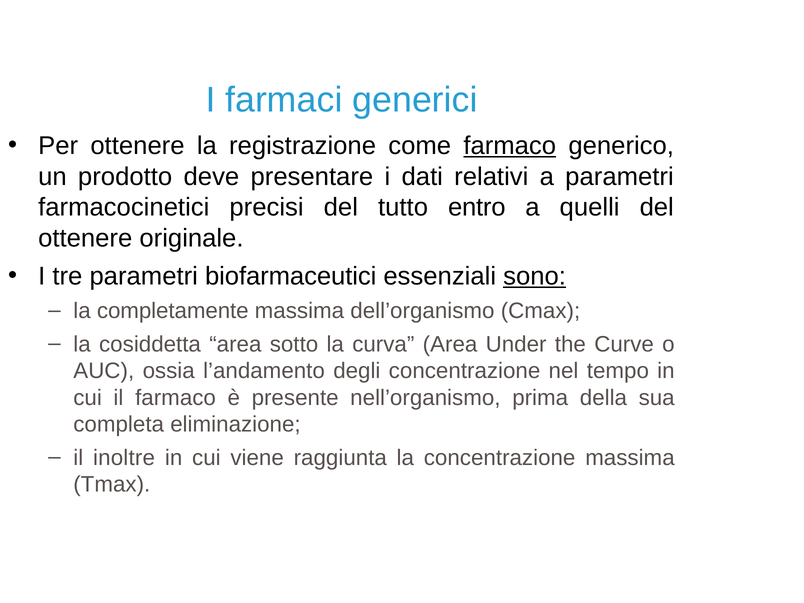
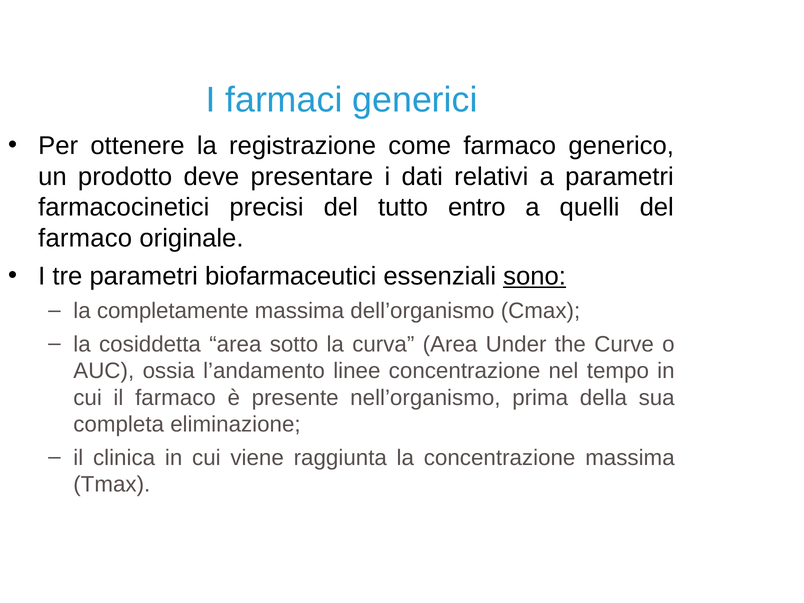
farmaco underline: present -> none (510, 146)
ottenere: ottenere -> farmaco (85, 238)
degli: degli -> linee (357, 371)
inoltre: inoltre -> clinica (124, 458)
